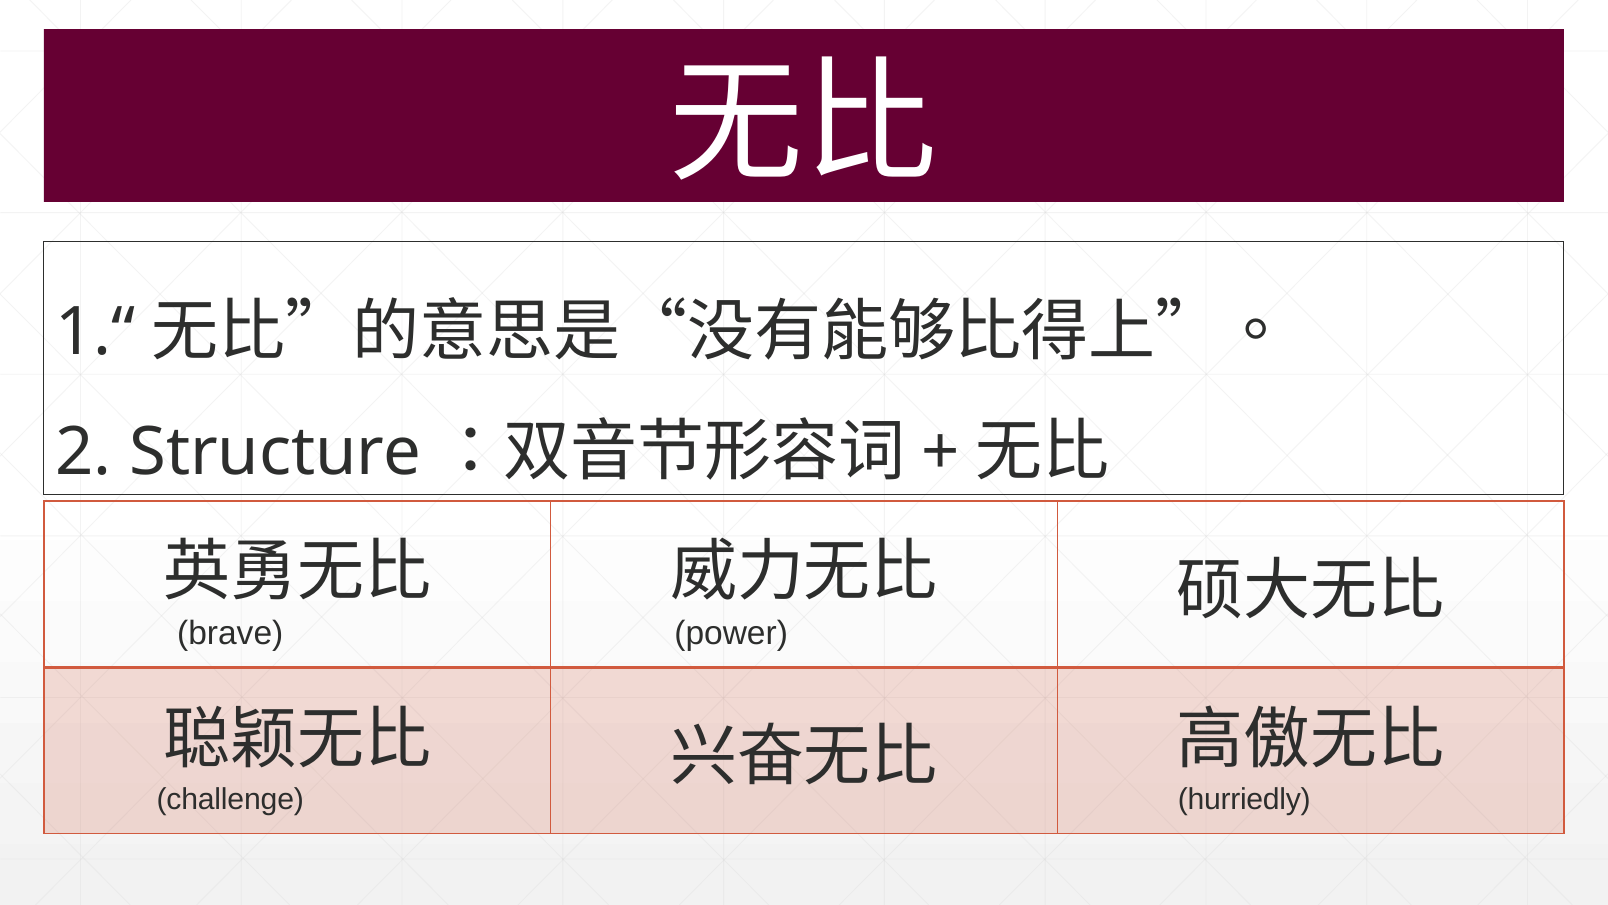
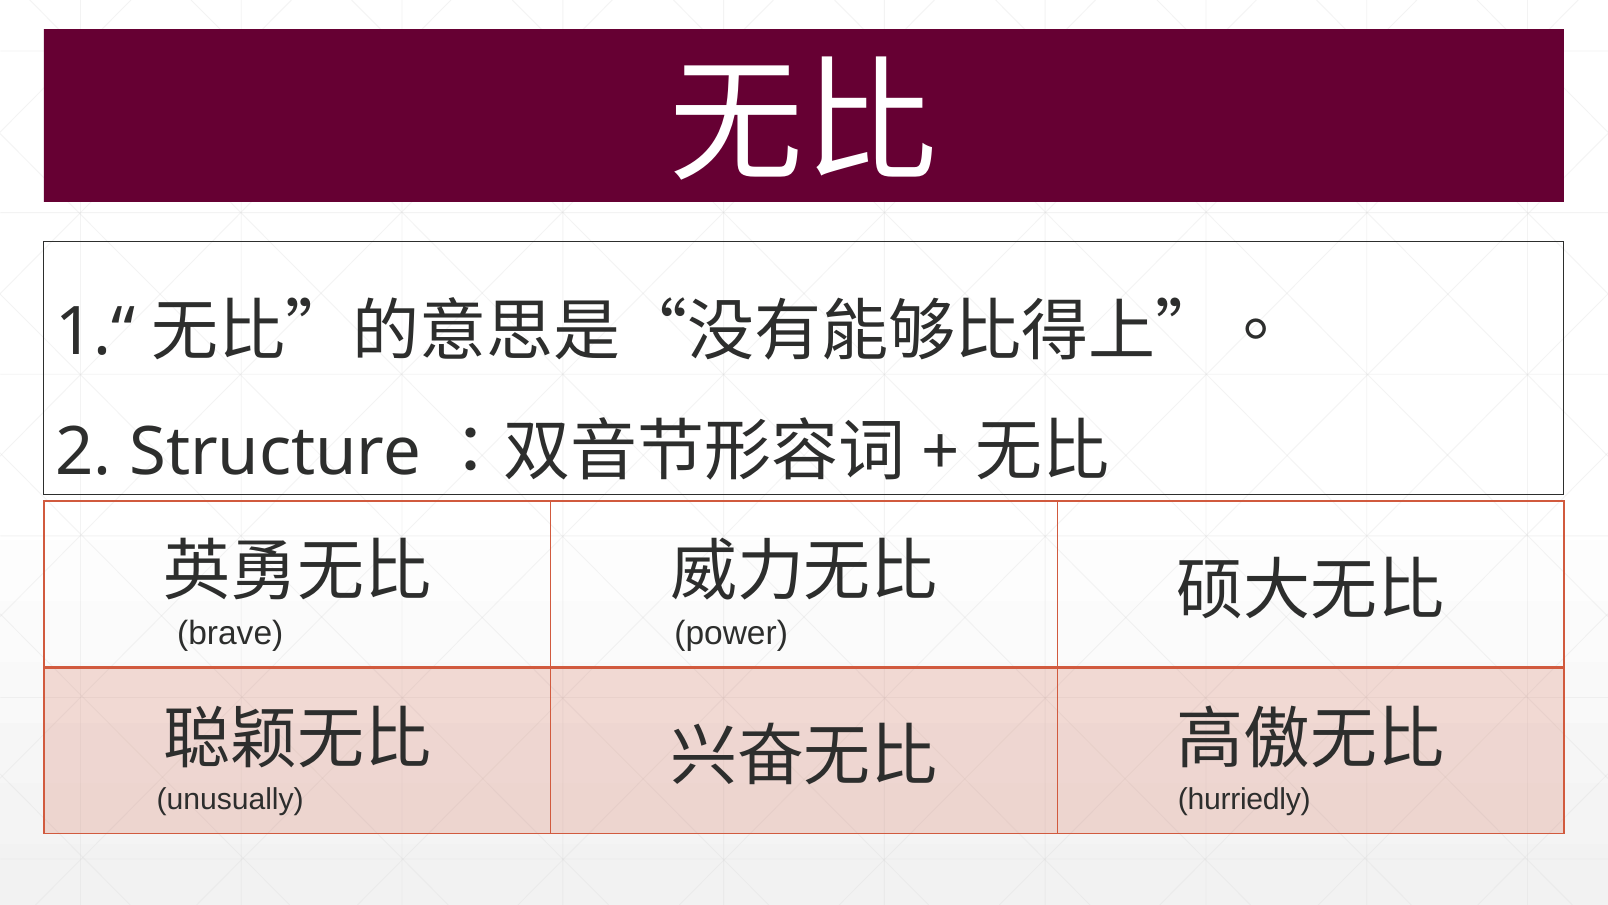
challenge: challenge -> unusually (230, 799)
